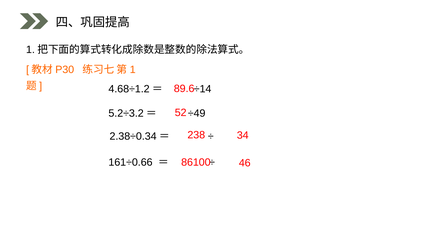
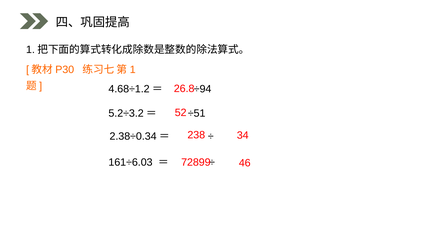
89.6: 89.6 -> 26.8 (184, 89)
÷14: ÷14 -> ÷94 (203, 89)
÷49: ÷49 -> ÷51 (197, 114)
161÷0.66: 161÷0.66 -> 161÷6.03 (131, 163)
86100: 86100 -> 72899 (196, 163)
